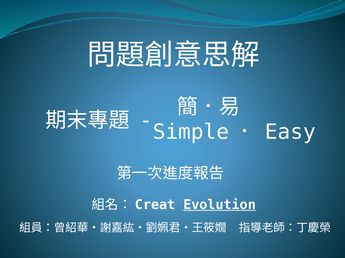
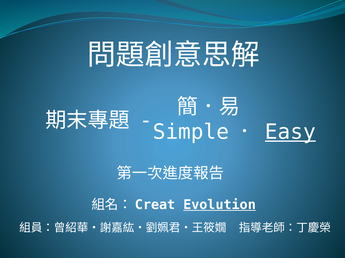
Easy underline: none -> present (290, 132)
